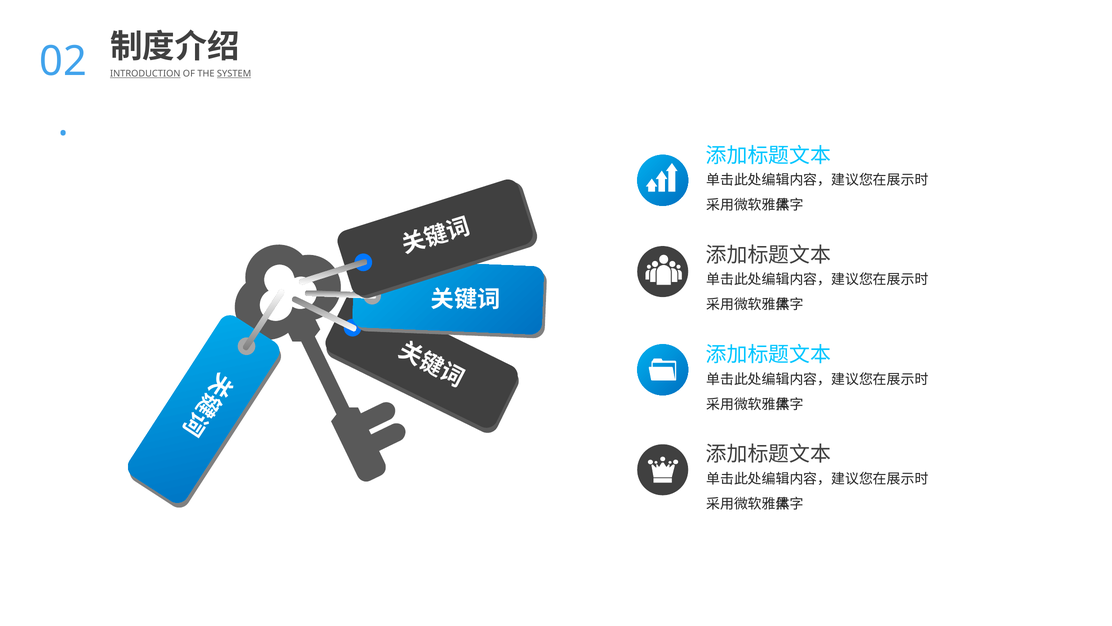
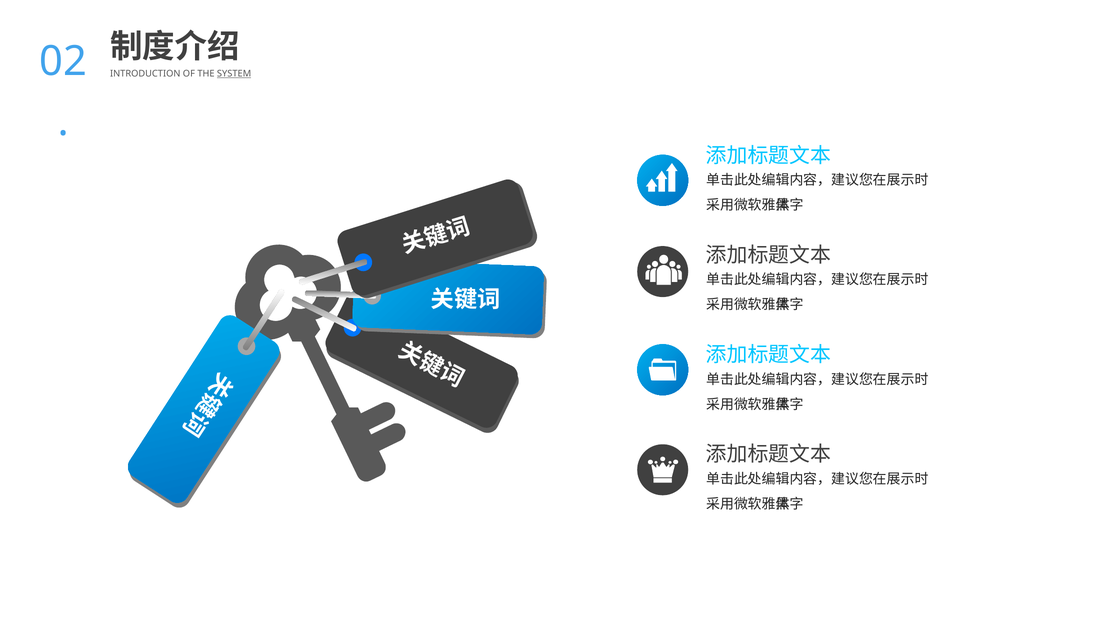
INTRODUCTION underline: present -> none (145, 74)
